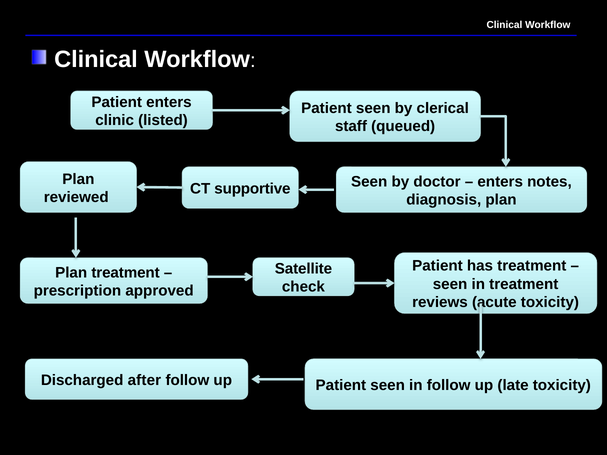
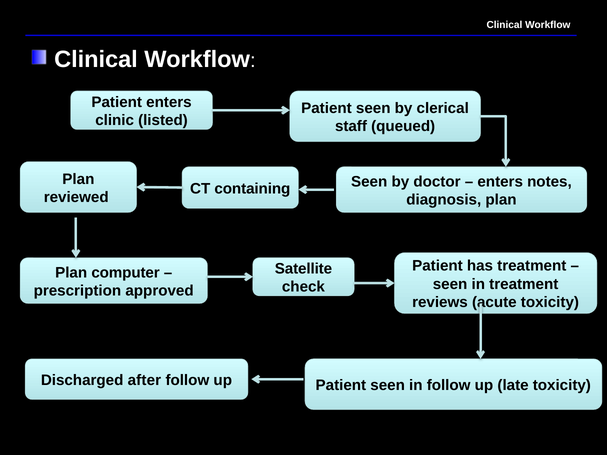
supportive: supportive -> containing (252, 189)
Plan treatment: treatment -> computer (126, 273)
